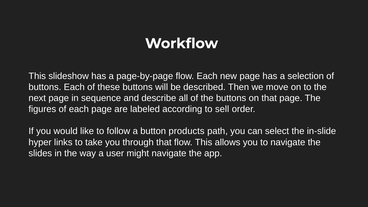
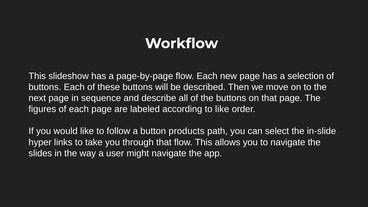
to sell: sell -> like (222, 109)
